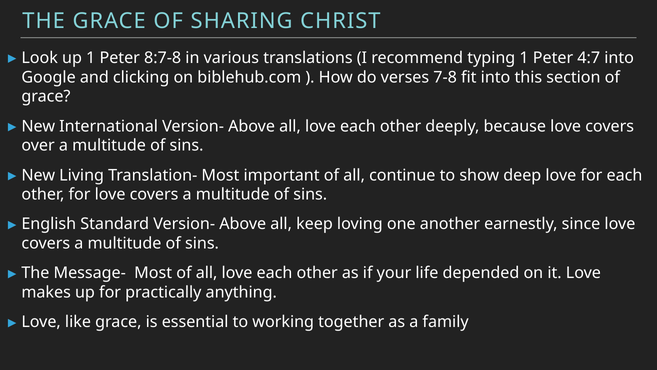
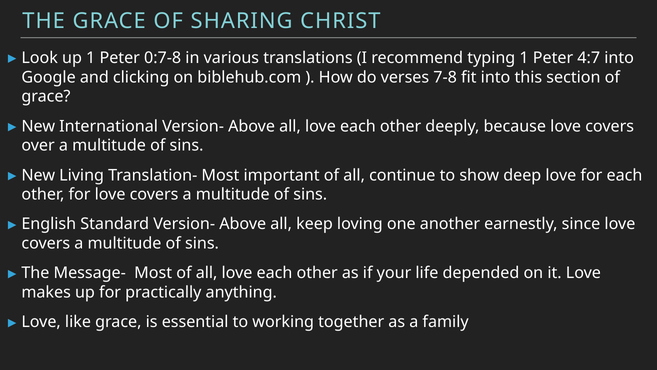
8:7-8: 8:7-8 -> 0:7-8 (163, 58)
